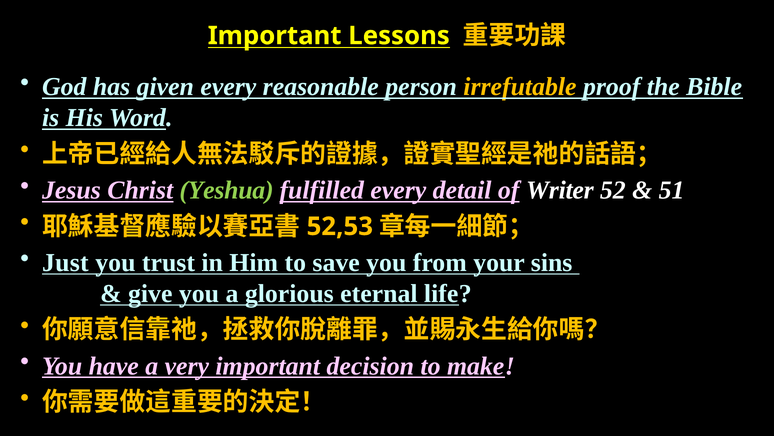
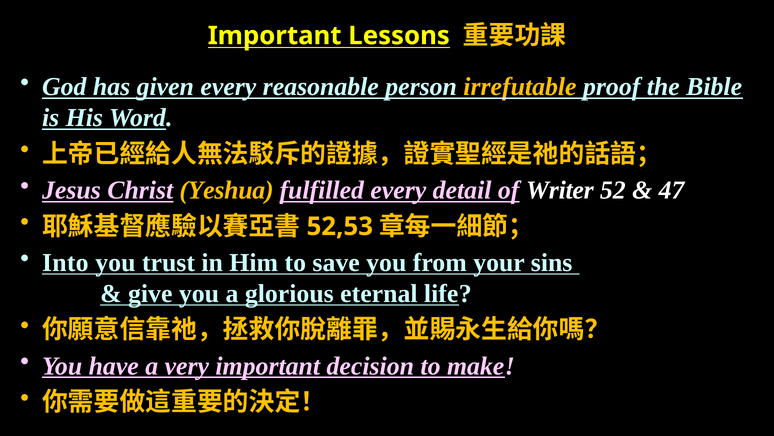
Yeshua colour: light green -> yellow (227, 190)
51: 51 -> 47 (672, 190)
Just: Just -> Into (65, 262)
